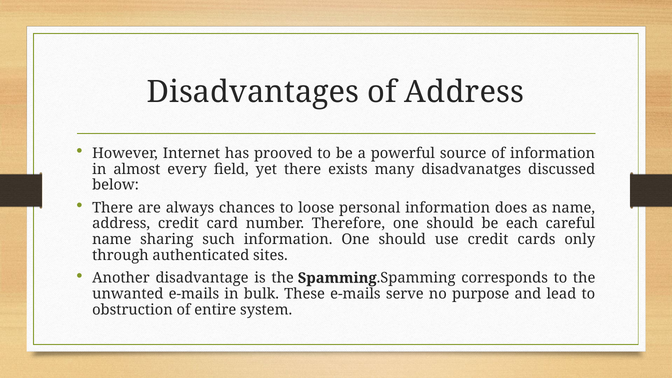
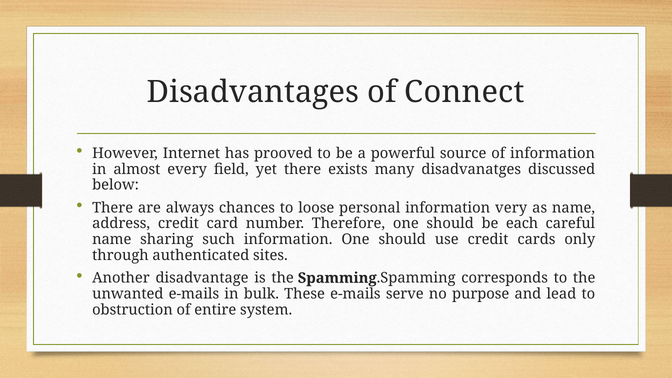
of Address: Address -> Connect (464, 92)
does: does -> very (511, 208)
